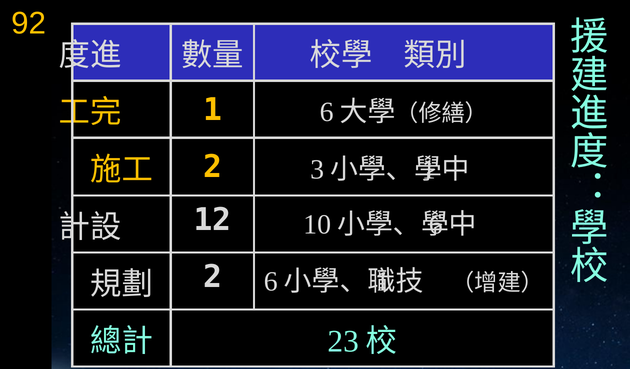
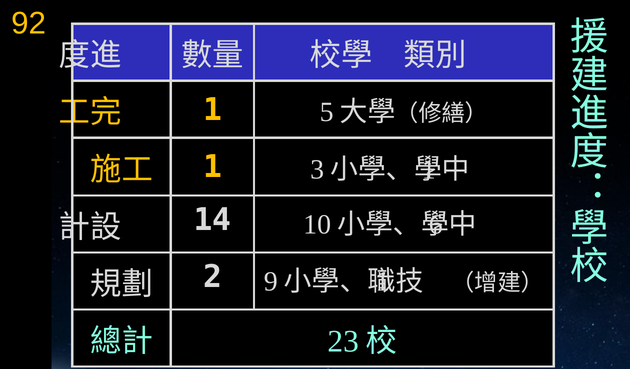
1 6: 6 -> 5 (327, 112)
2: 2 -> 1 (212, 167)
12: 12 -> 14 (212, 220)
2 6: 6 -> 9 (271, 281)
